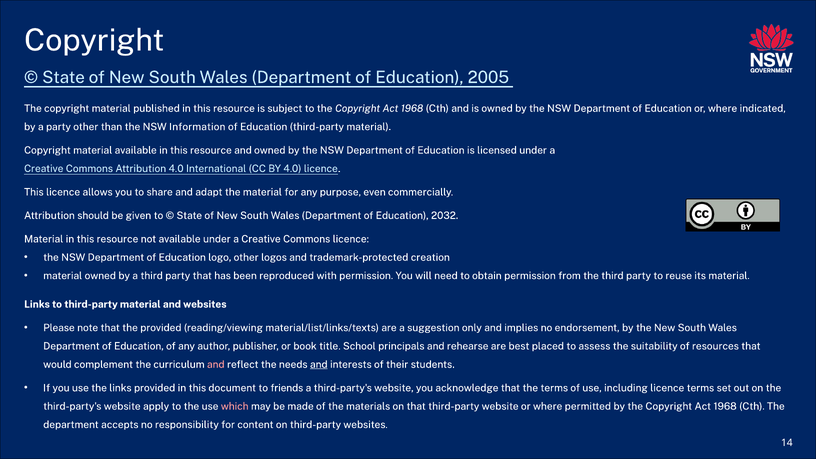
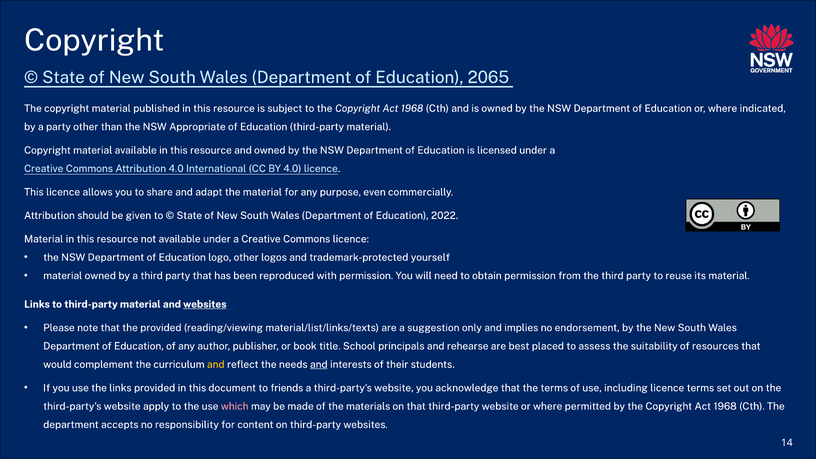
2005: 2005 -> 2065 (488, 77)
Information: Information -> Appropriate (197, 127)
2032: 2032 -> 2022 (445, 216)
creation: creation -> yourself (430, 257)
websites underline: none -> present (205, 304)
and colour: pink -> yellow (216, 364)
